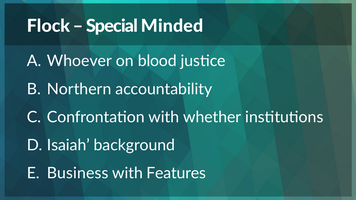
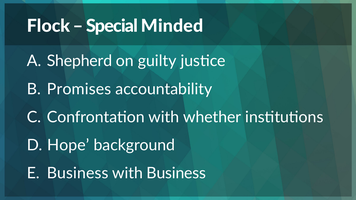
Whoever: Whoever -> Shepherd (79, 61)
blood: blood -> guilty (157, 61)
Northern: Northern -> Promises (79, 89)
Isaiah: Isaiah -> Hope (68, 145)
with Features: Features -> Business (176, 173)
